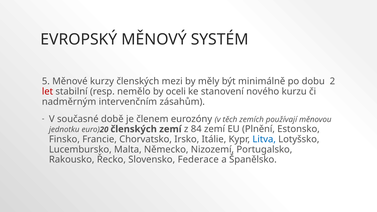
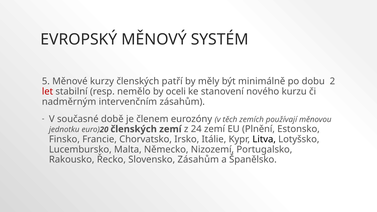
mezi: mezi -> patří (172, 81)
84: 84 -> 24 (196, 129)
Litva colour: blue -> black (264, 139)
Slovensko Federace: Federace -> Zásahům (198, 160)
